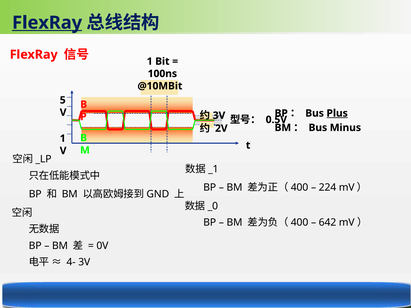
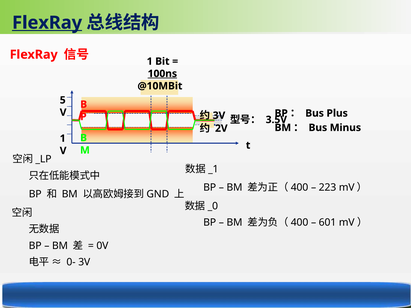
100ns underline: none -> present (162, 74)
Plus underline: present -> none (337, 113)
0.5V: 0.5V -> 3.5V (276, 120)
224: 224 -> 223 (327, 188)
642: 642 -> 601 (328, 223)
4-: 4- -> 0- (71, 262)
